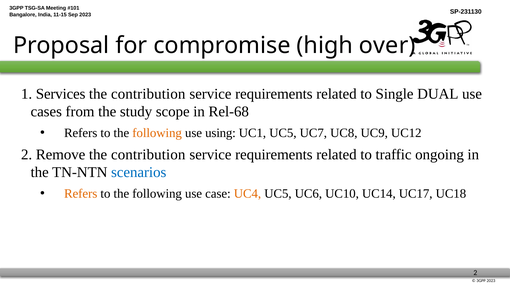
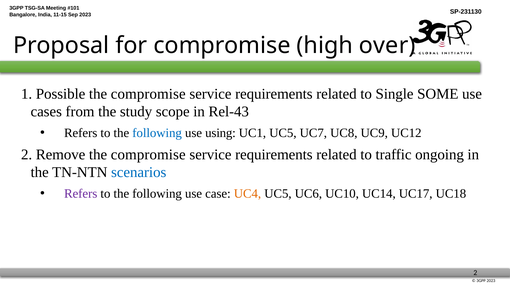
Services: Services -> Possible (61, 94)
contribution: contribution -> compromise (148, 94)
DUAL: DUAL -> SOME (438, 94)
Rel-68: Rel-68 -> Rel-43 (229, 112)
following colour: orange -> blue (157, 133)
Remove the contribution: contribution -> compromise (148, 154)
Refers colour: orange -> purple (81, 193)
